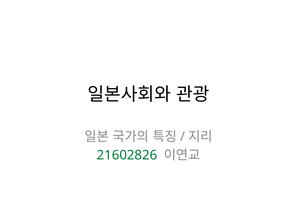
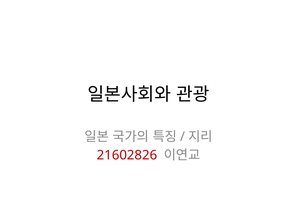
21602826 colour: green -> red (127, 155)
